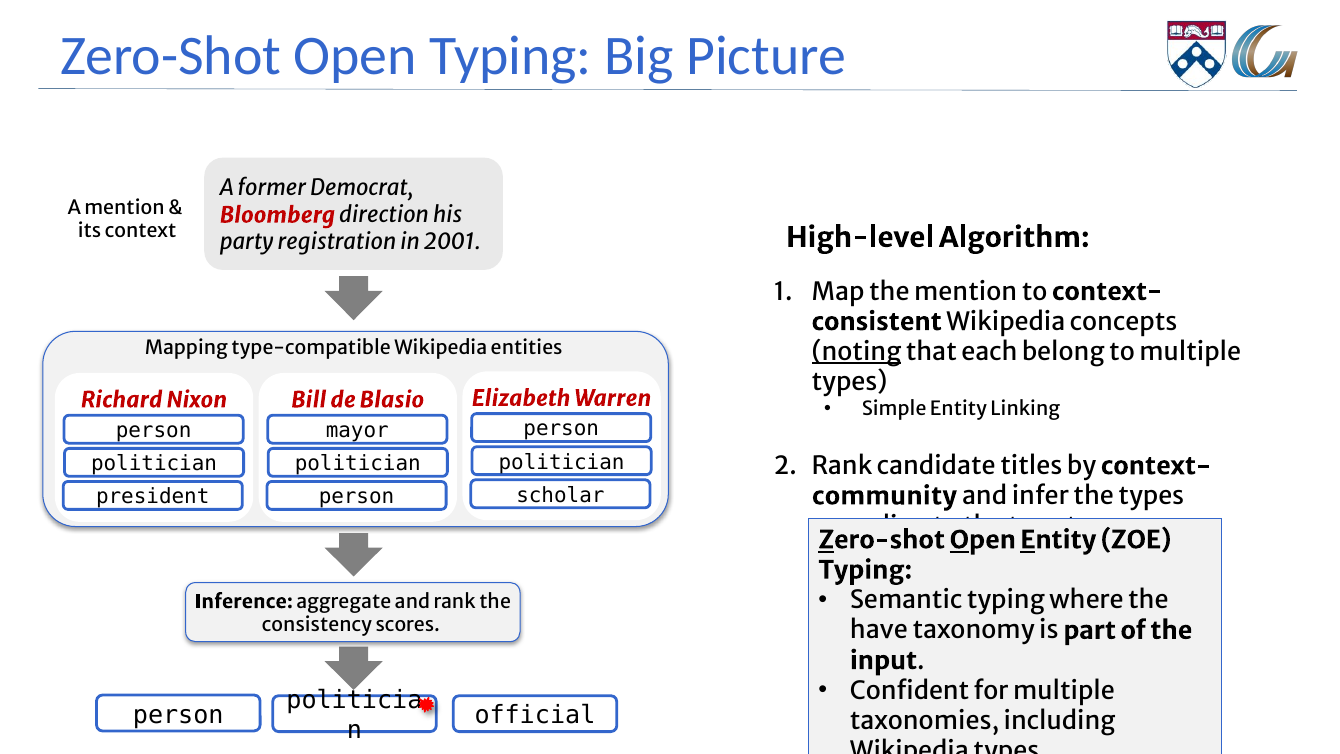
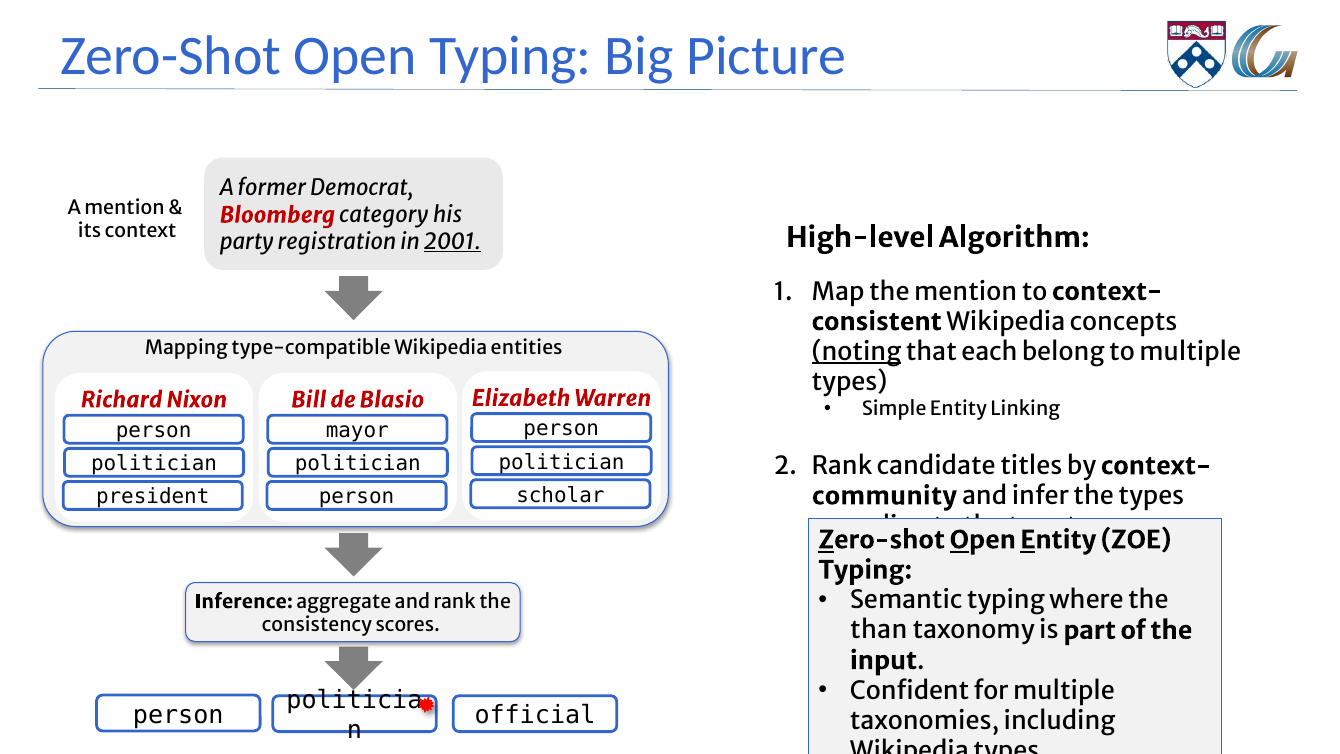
direction: direction -> category (384, 215)
2001 underline: none -> present (452, 242)
have: have -> than (879, 630)
